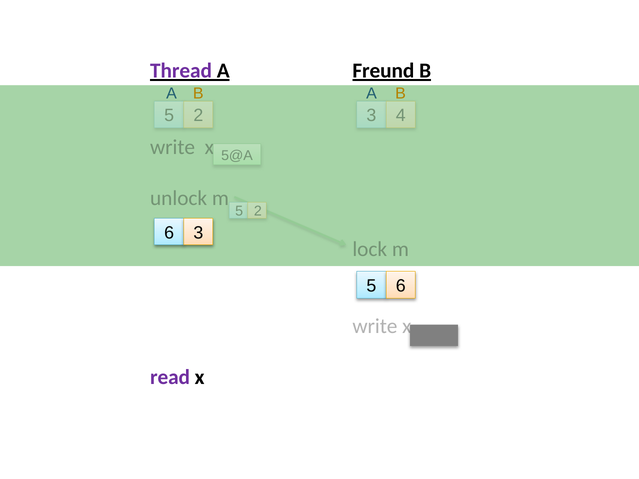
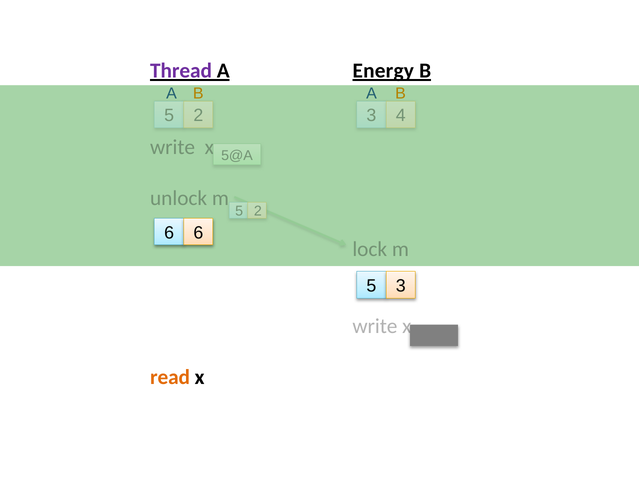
Freund: Freund -> Energy (383, 71)
6 3: 3 -> 6 (198, 233)
5 6: 6 -> 3 (401, 286)
read colour: purple -> orange (170, 377)
